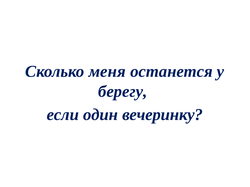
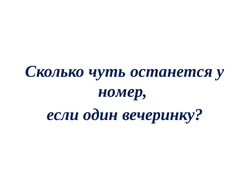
меня: меня -> чуть (107, 72)
берегу: берегу -> номер (123, 92)
